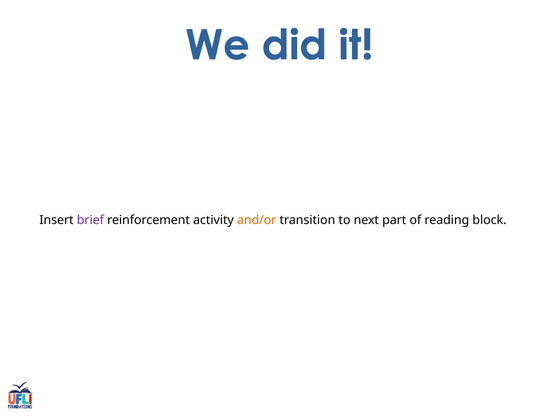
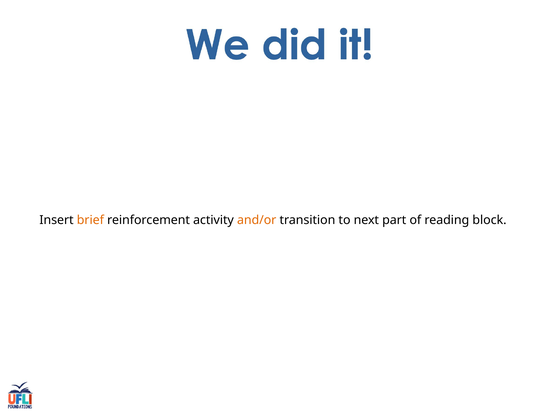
brief colour: purple -> orange (90, 220)
